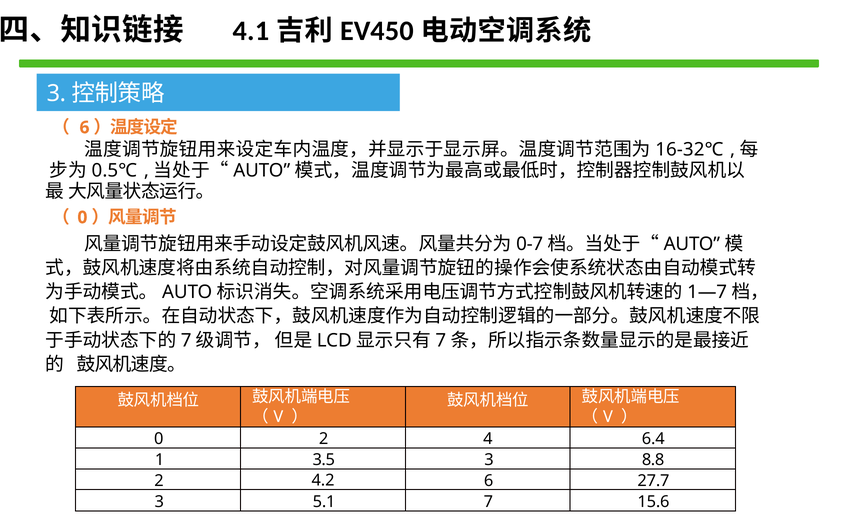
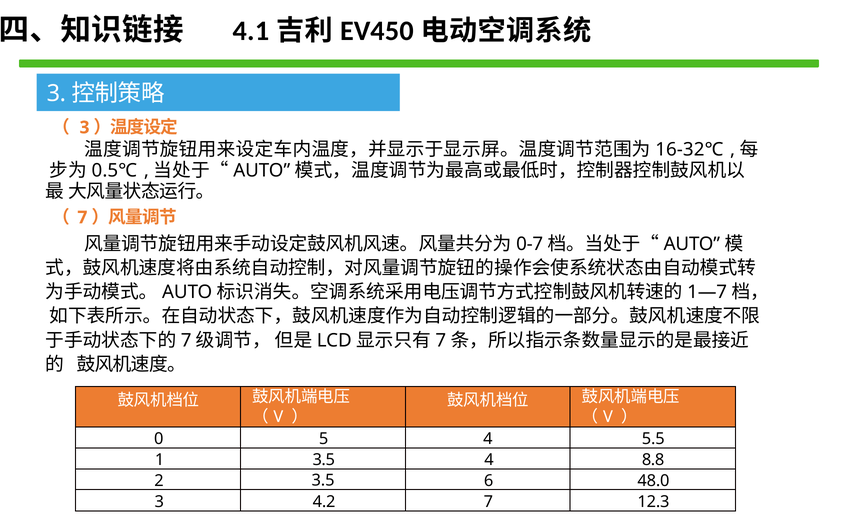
6: 6 -> 3 (85, 127)
0: 0 -> 7 (82, 217)
0 2: 2 -> 5 (324, 439)
6.4: 6.4 -> 5.5 (653, 439)
3.5 3: 3 -> 4 (489, 460)
2 4.2: 4.2 -> 3.5 (323, 480)
27.7: 27.7 -> 48.0 (653, 481)
5.1: 5.1 -> 4.2 (324, 502)
15.6: 15.6 -> 12.3 (653, 502)
